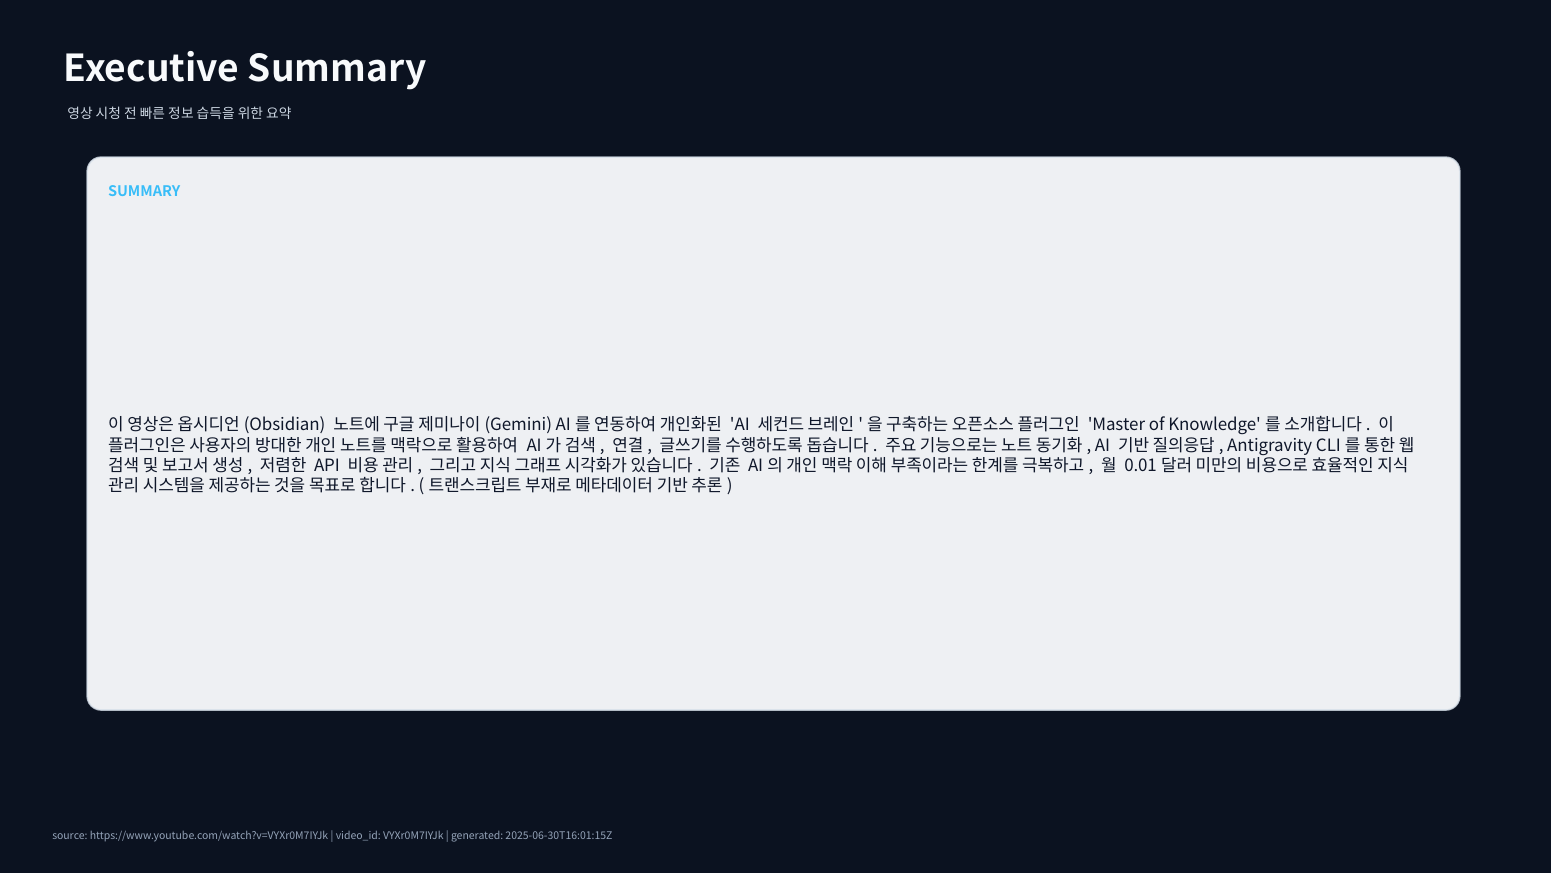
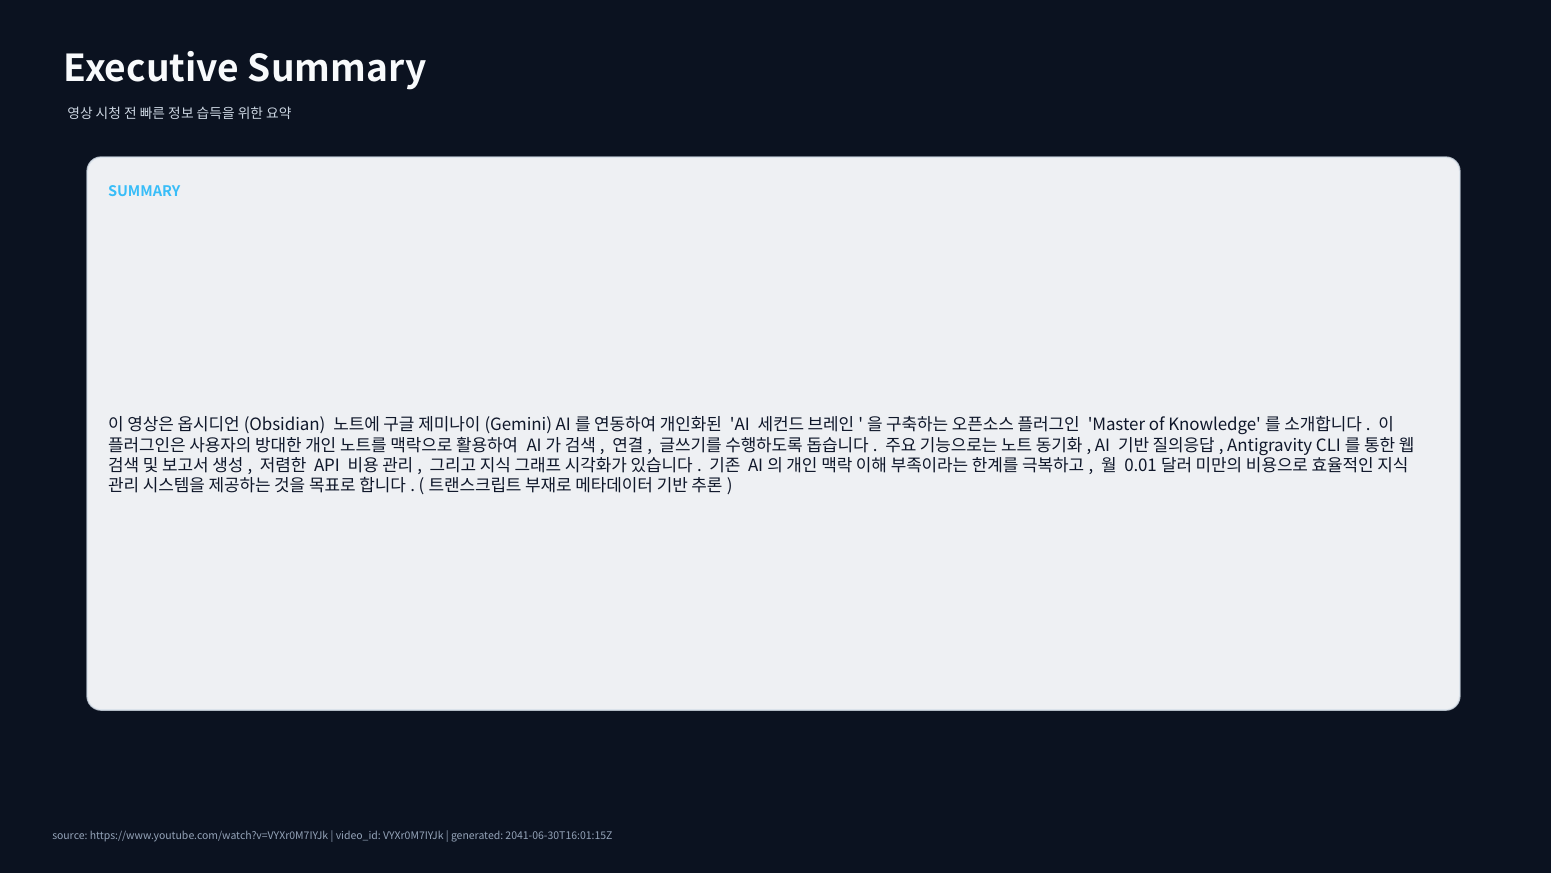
2025-06-30T16:01:15Z: 2025-06-30T16:01:15Z -> 2041-06-30T16:01:15Z (559, 835)
